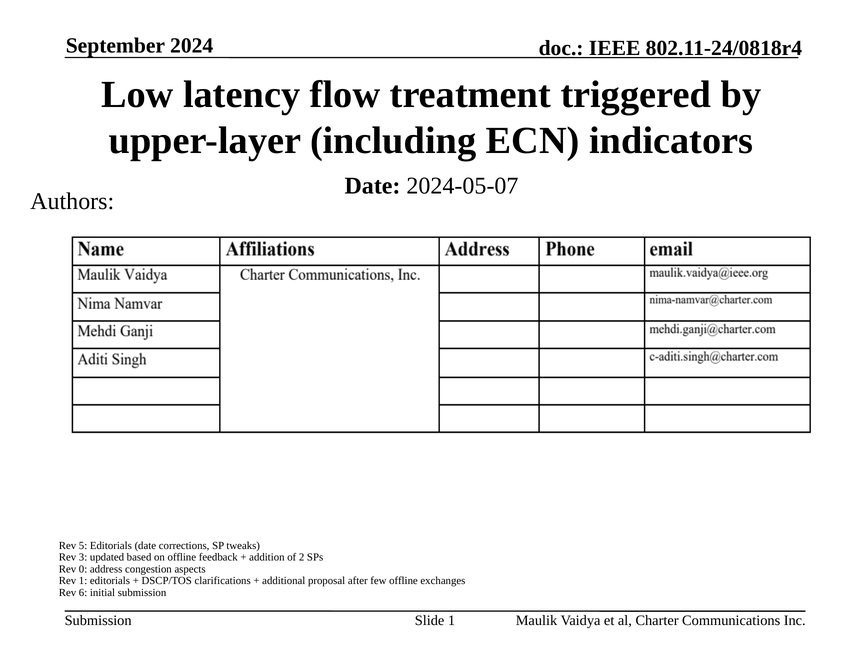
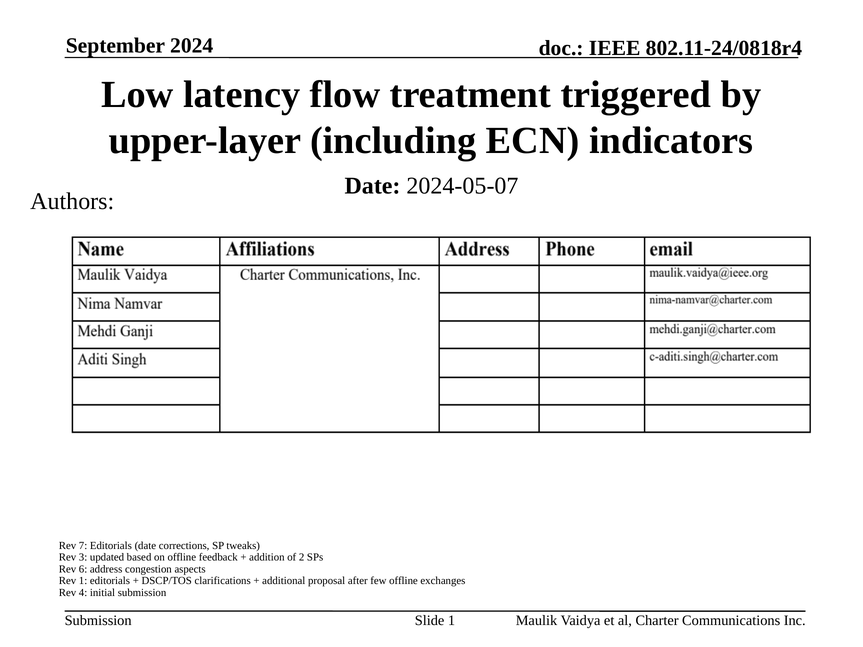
5: 5 -> 7 (83, 546)
0: 0 -> 6 (83, 569)
6: 6 -> 4 (83, 593)
